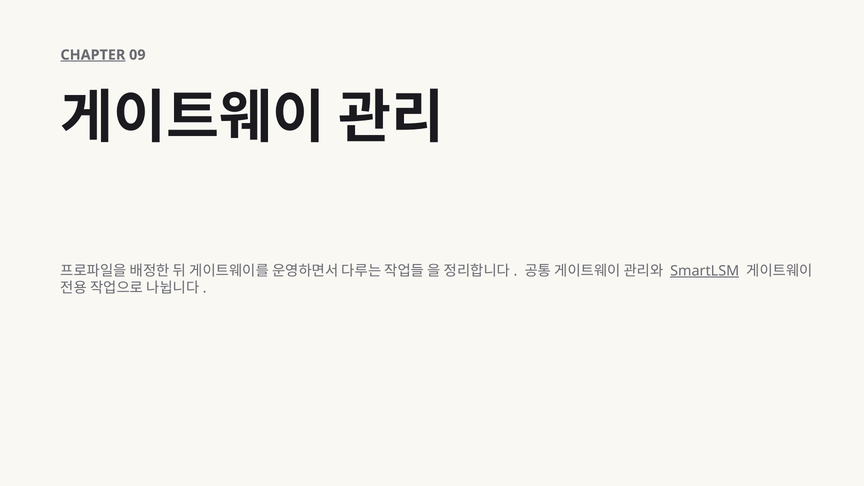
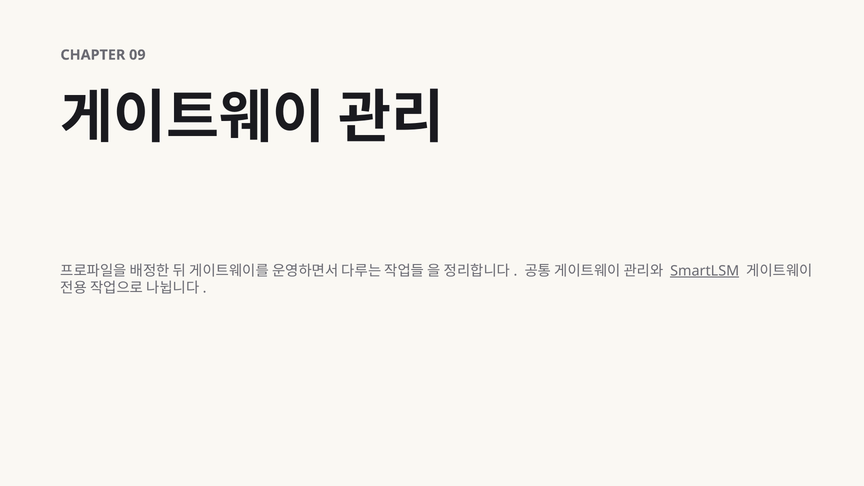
CHAPTER underline: present -> none (93, 55)
